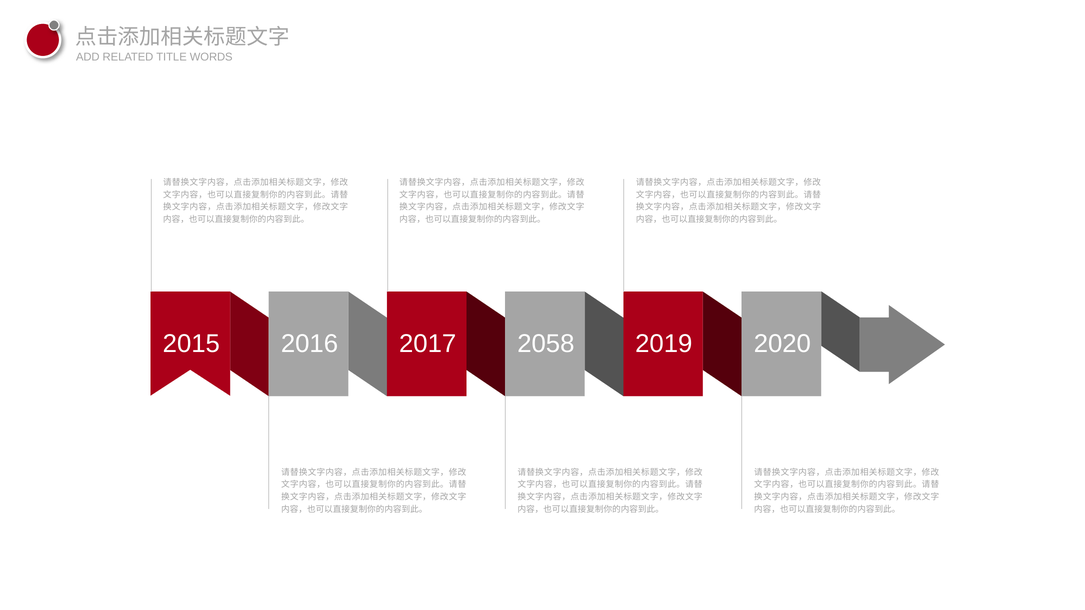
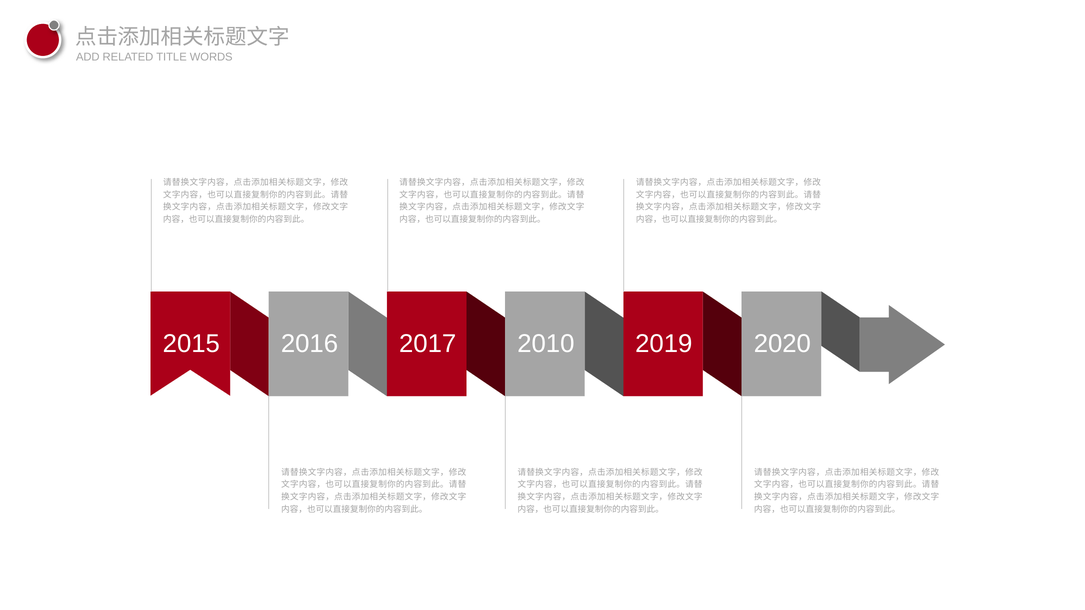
2058: 2058 -> 2010 (546, 344)
